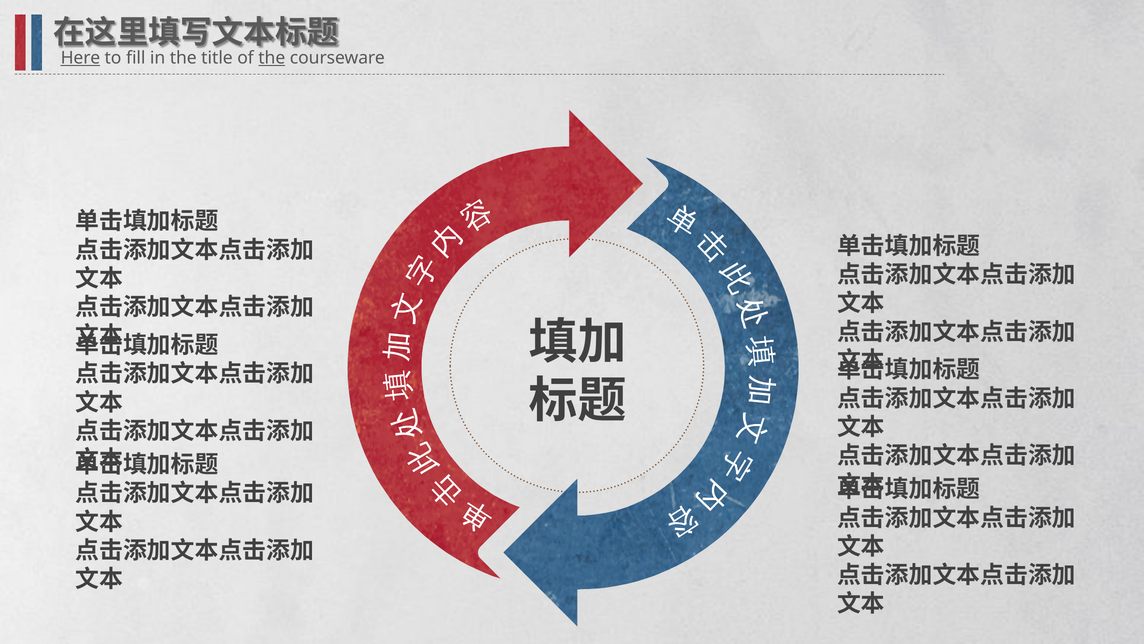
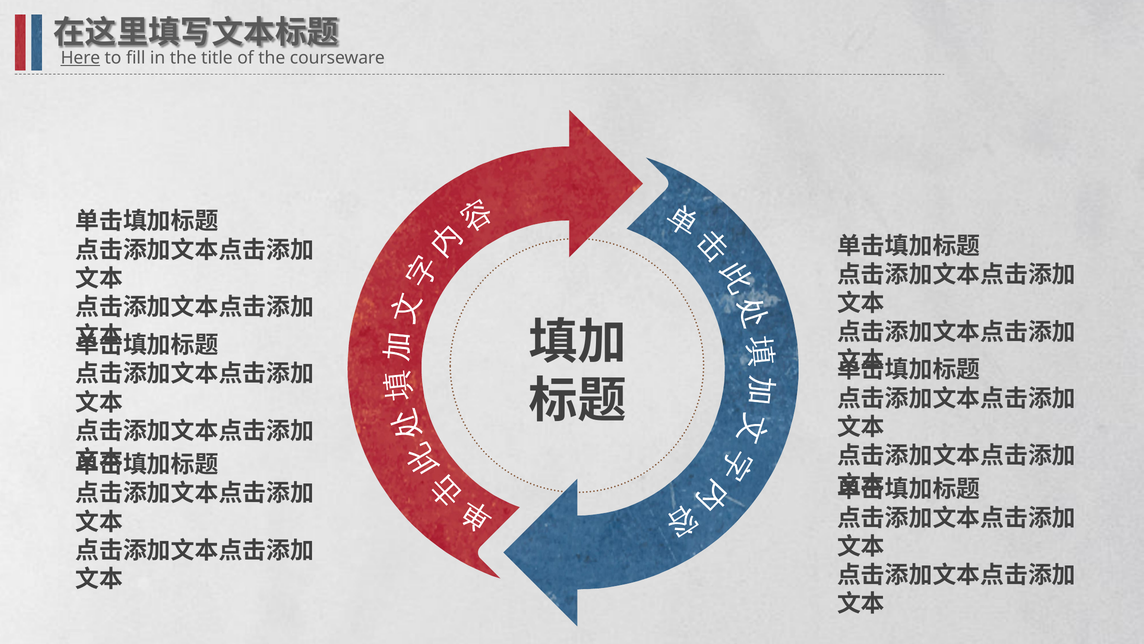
the underline: present -> none (272, 58)
